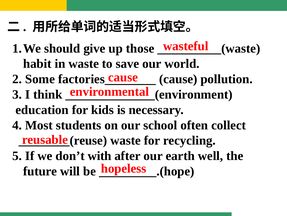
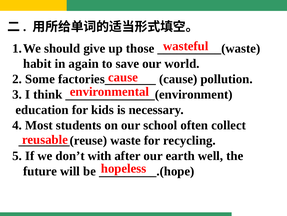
in waste: waste -> again (84, 64)
